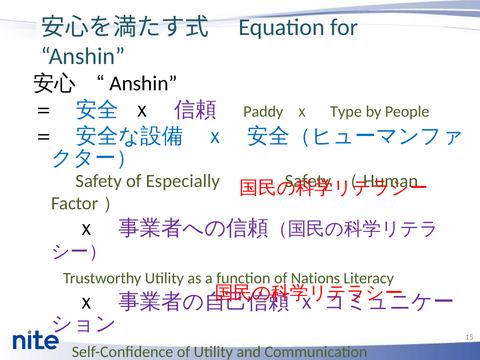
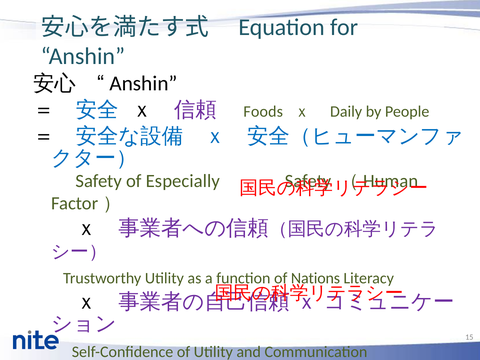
Paddy: Paddy -> Foods (263, 111)
Type: Type -> Daily (346, 111)
